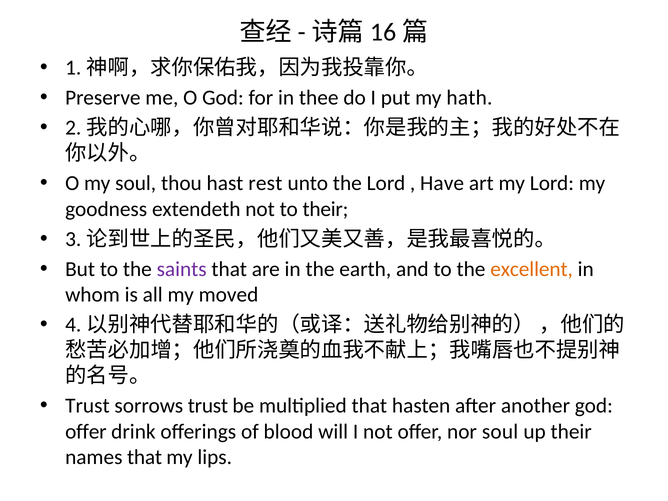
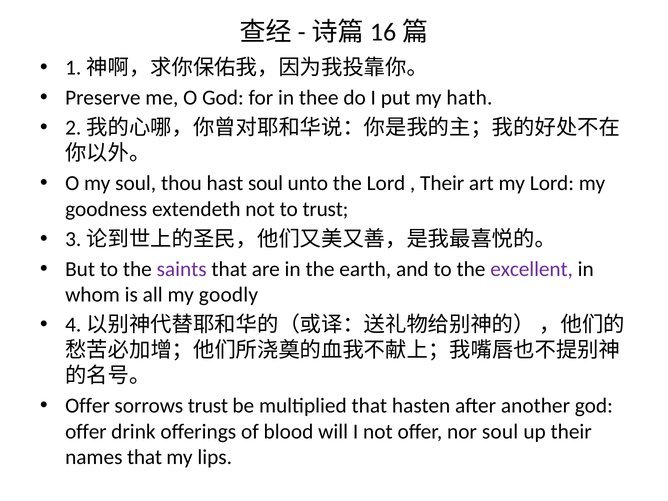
hast rest: rest -> soul (266, 183)
Have: Have -> Their (442, 183)
to their: their -> trust (325, 209)
excellent colour: orange -> purple (532, 269)
moved: moved -> goodly (228, 295)
Trust: Trust -> Offer (87, 406)
